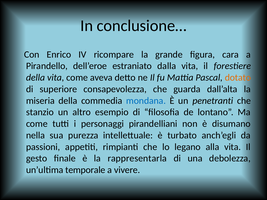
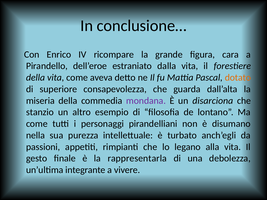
mondana colour: blue -> purple (146, 101)
penetranti: penetranti -> disarciona (213, 101)
temporale: temporale -> integrante (85, 170)
